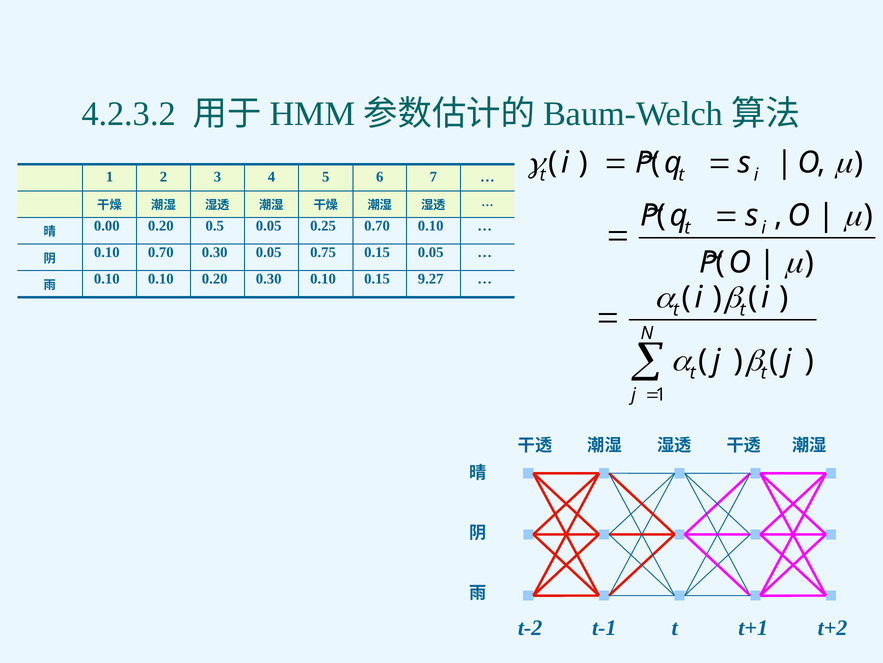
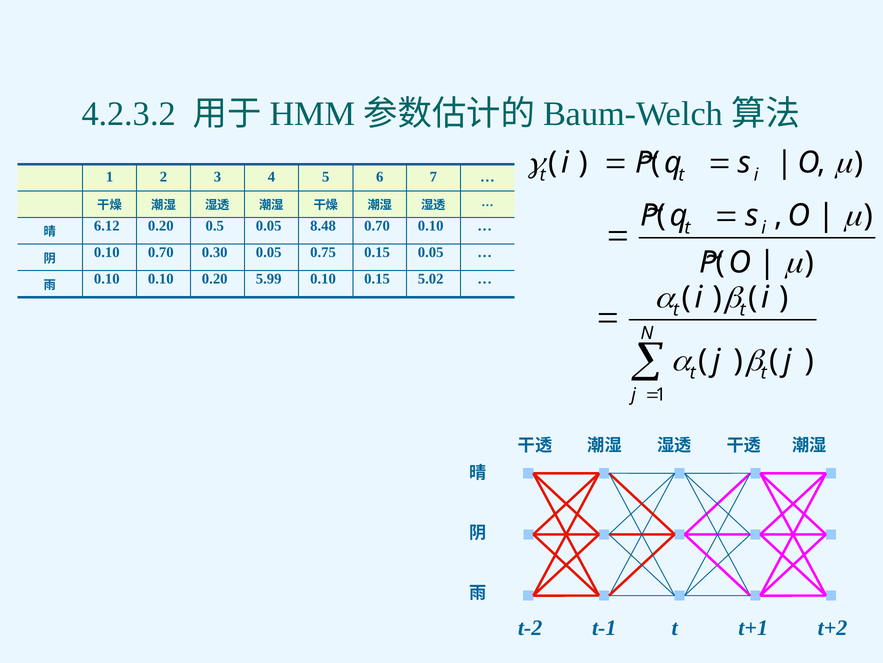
0.00: 0.00 -> 6.12 (107, 226)
0.25: 0.25 -> 8.48 (323, 226)
0.20 0.30: 0.30 -> 5.99 (269, 278)
9.27: 9.27 -> 5.02 (431, 278)
